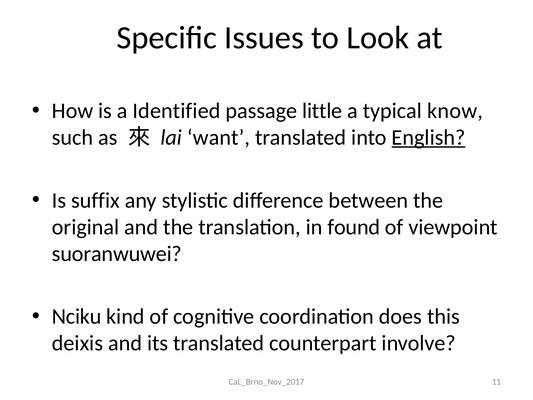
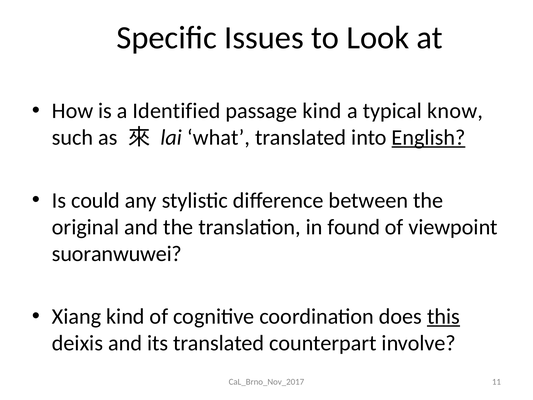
passage little: little -> kind (322, 111)
want: want -> what (219, 137)
suffix: suffix -> could (96, 200)
Nciku: Nciku -> Xiang (77, 316)
this underline: none -> present (443, 316)
